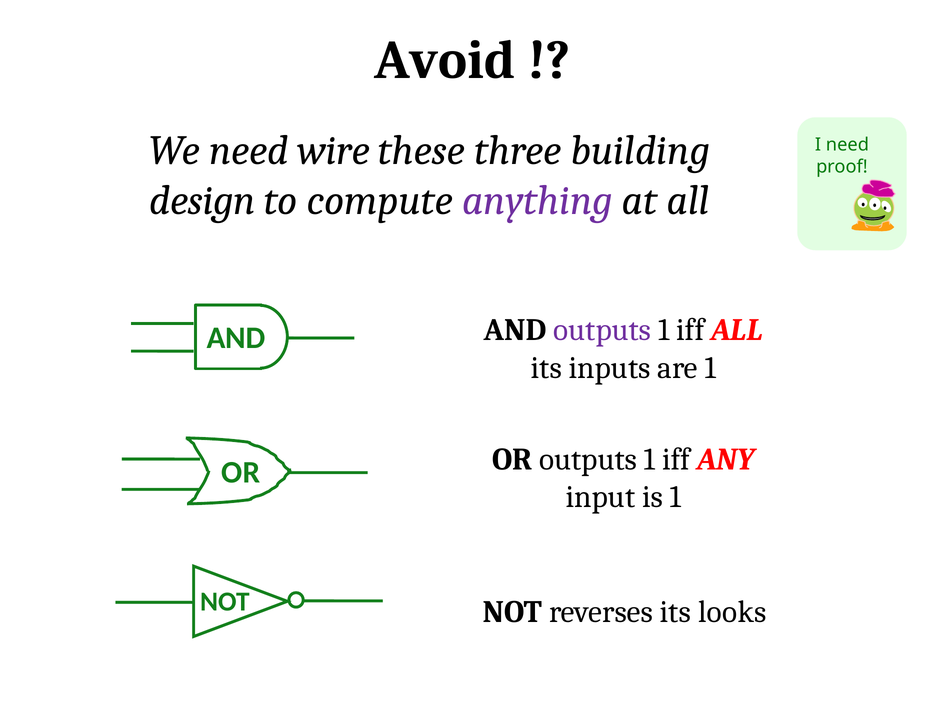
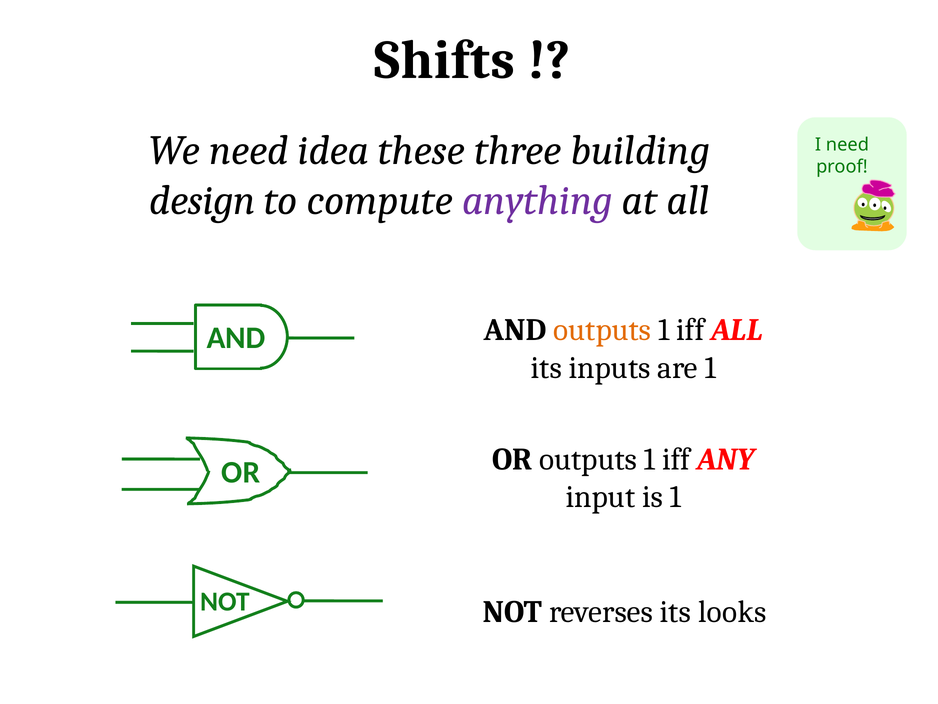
Avoid: Avoid -> Shifts (445, 60)
wire: wire -> idea (333, 150)
outputs colour: purple -> orange (602, 330)
